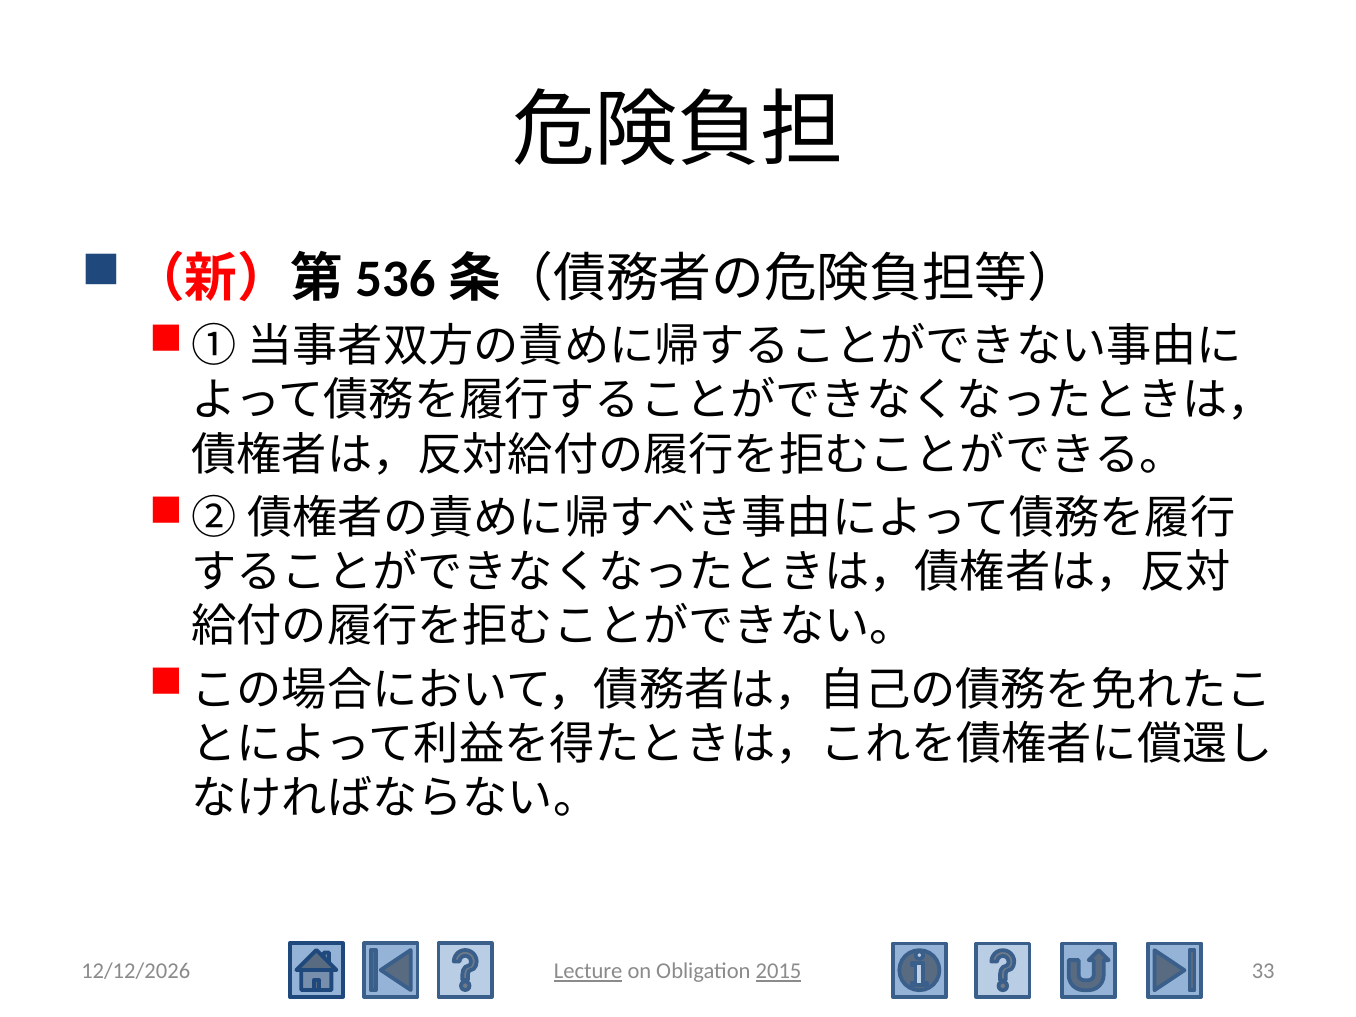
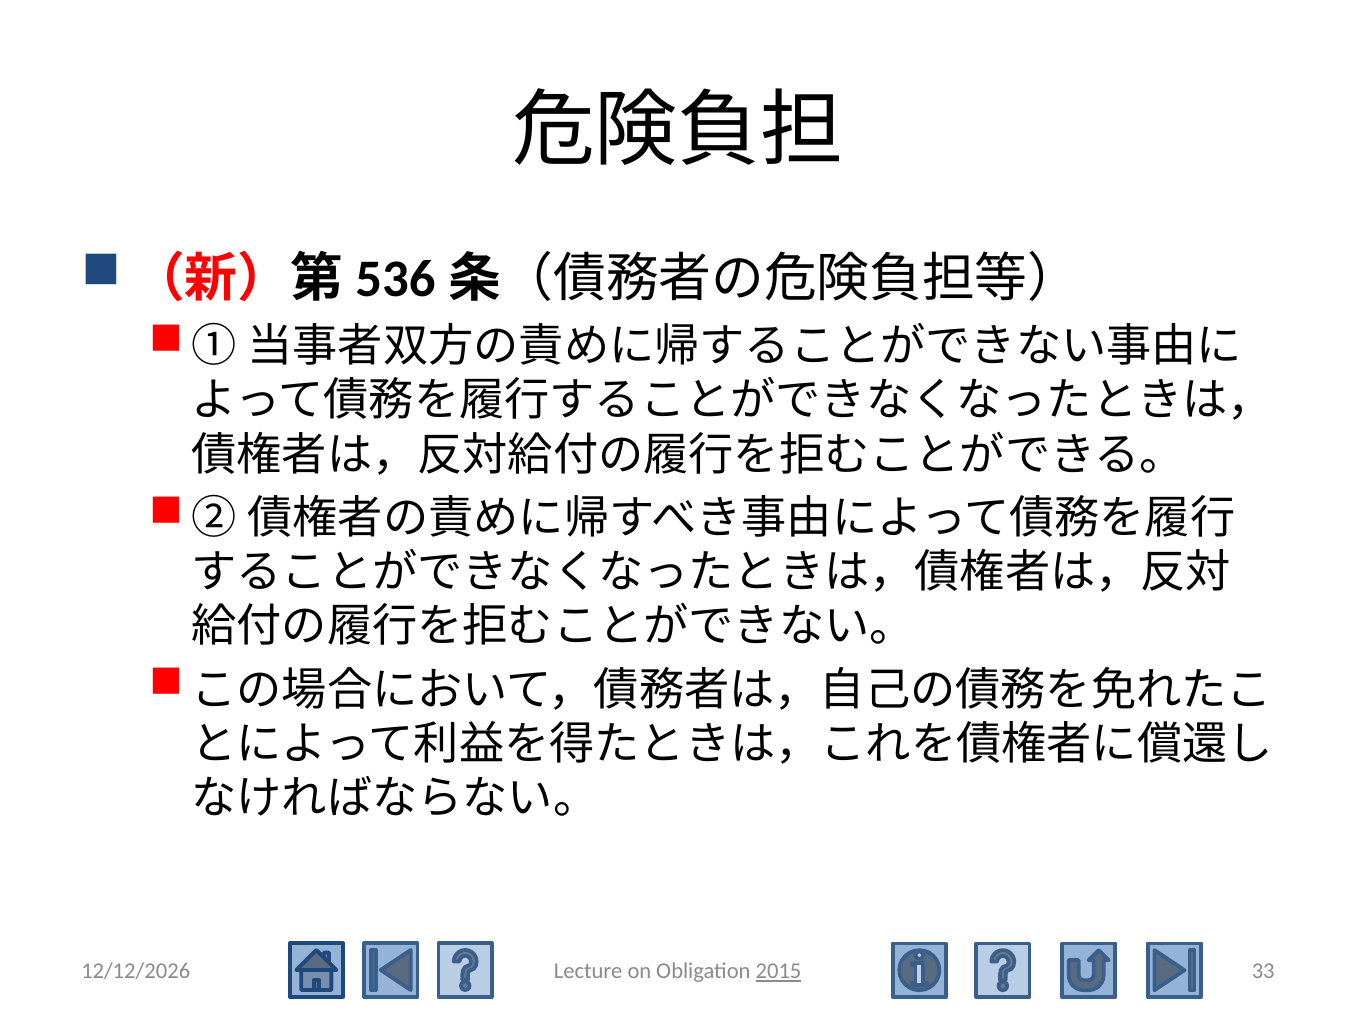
Lecture underline: present -> none (588, 971)
